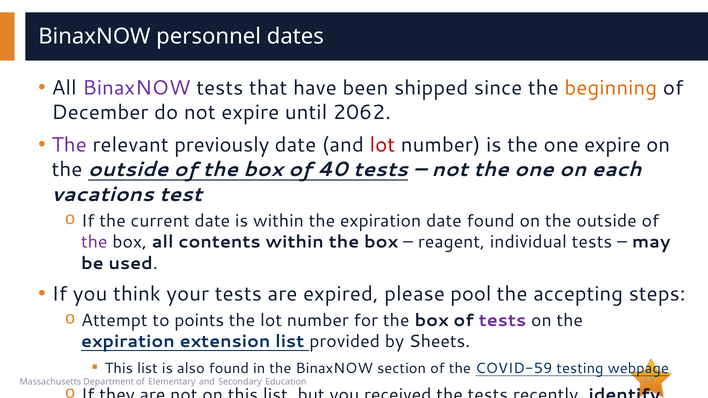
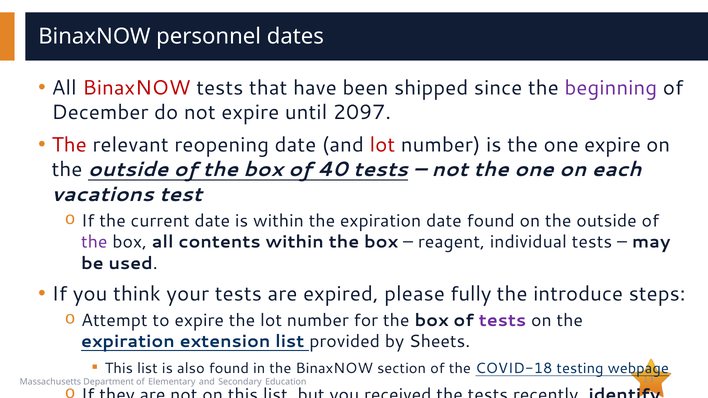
BinaxNOW colour: purple -> red (137, 88)
beginning colour: orange -> purple (611, 88)
2062: 2062 -> 2097 (362, 113)
The colour: purple -> red (69, 145)
previously: previously -> reopening (222, 145)
pool: pool -> fully (471, 294)
accepting: accepting -> introduce (578, 294)
to points: points -> expire (199, 321)
COVID-59: COVID-59 -> COVID-18 (514, 369)
